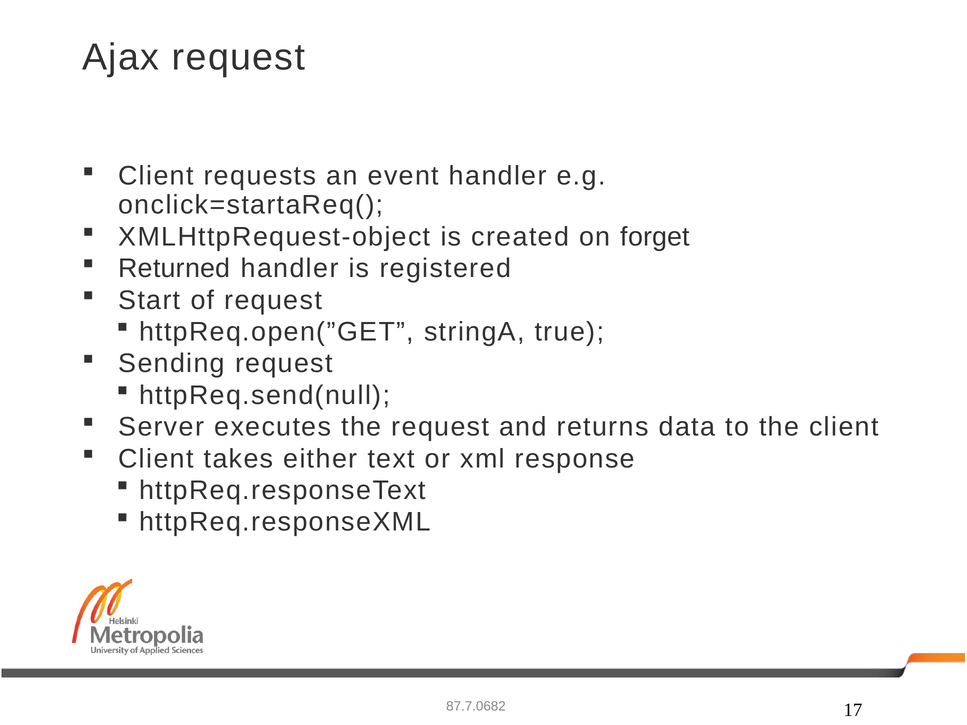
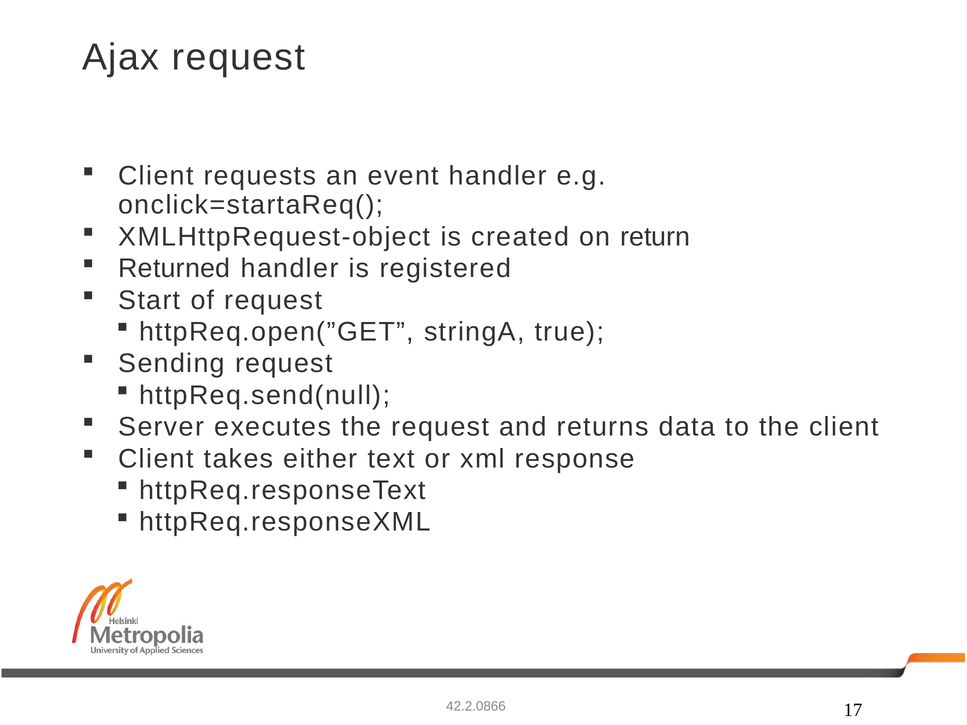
forget: forget -> return (655, 237)
87.7.0682: 87.7.0682 -> 42.2.0866 (476, 707)
